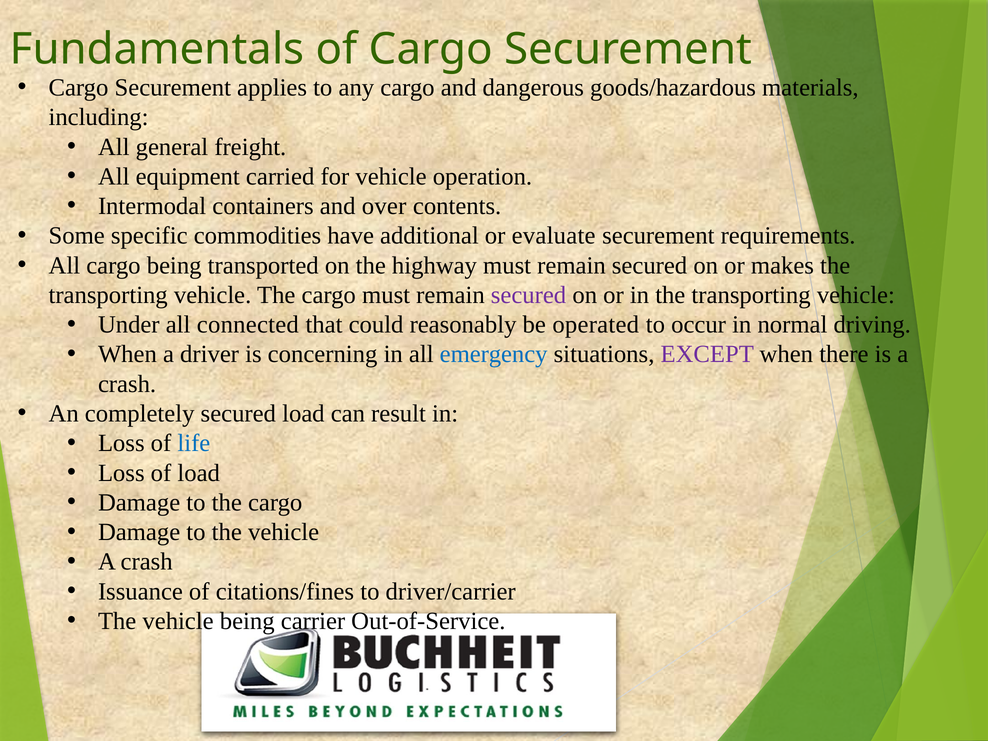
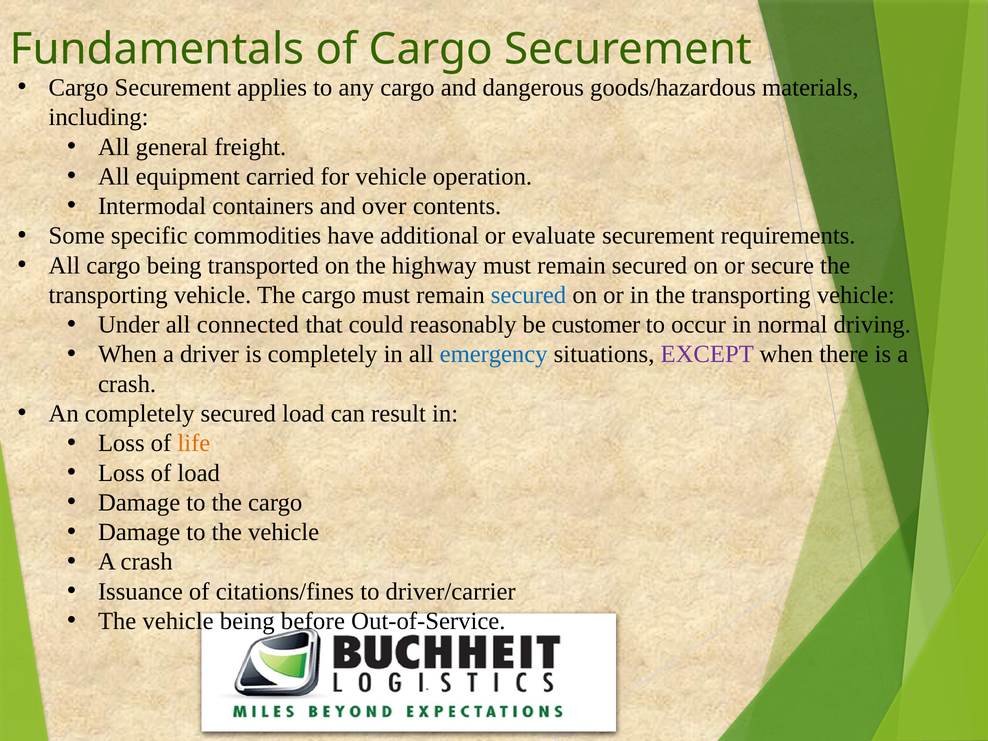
makes: makes -> secure (782, 265)
secured colour: purple -> blue (529, 295)
operated: operated -> customer (596, 325)
is concerning: concerning -> completely (323, 354)
life colour: blue -> orange (194, 443)
carrier: carrier -> before (313, 621)
